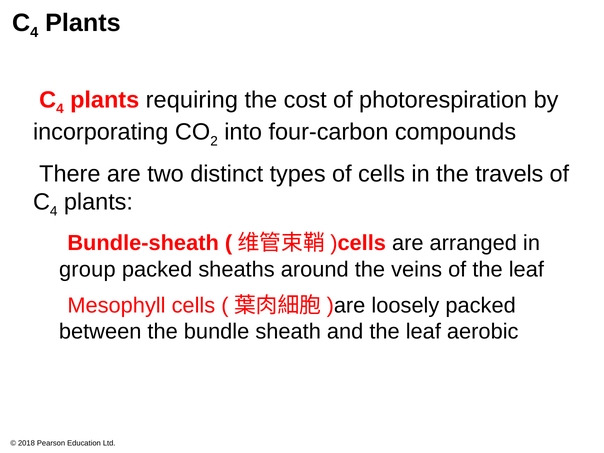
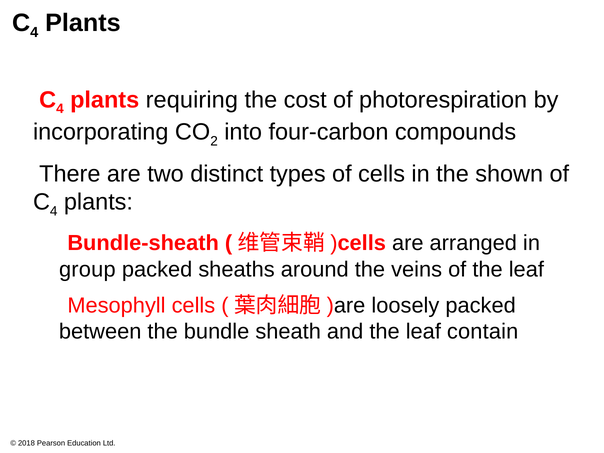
travels: travels -> shown (509, 174)
aerobic: aerobic -> contain (483, 332)
